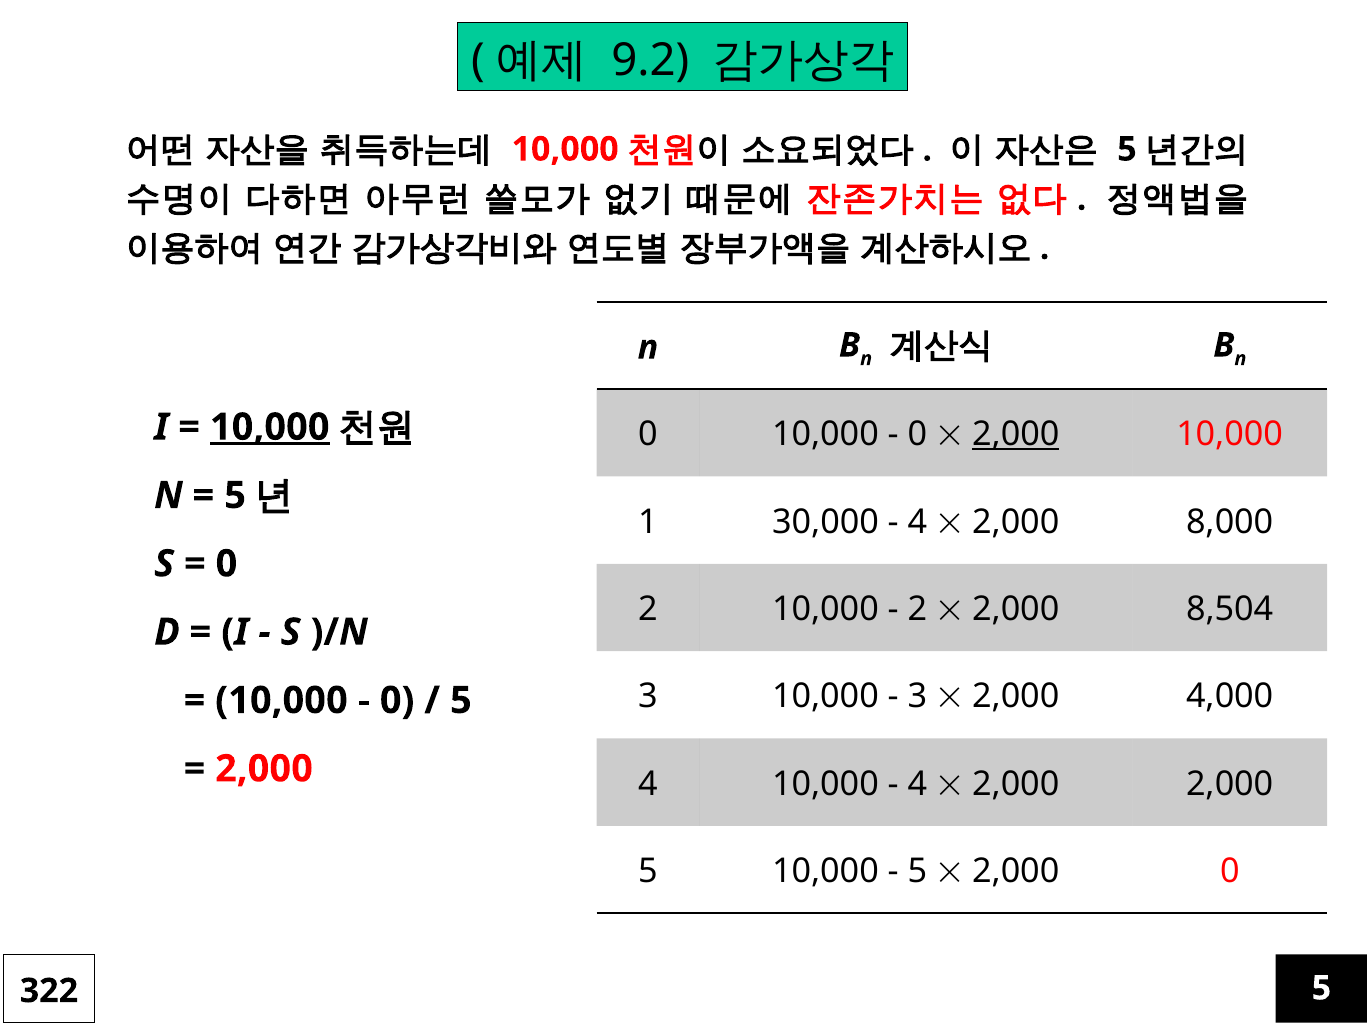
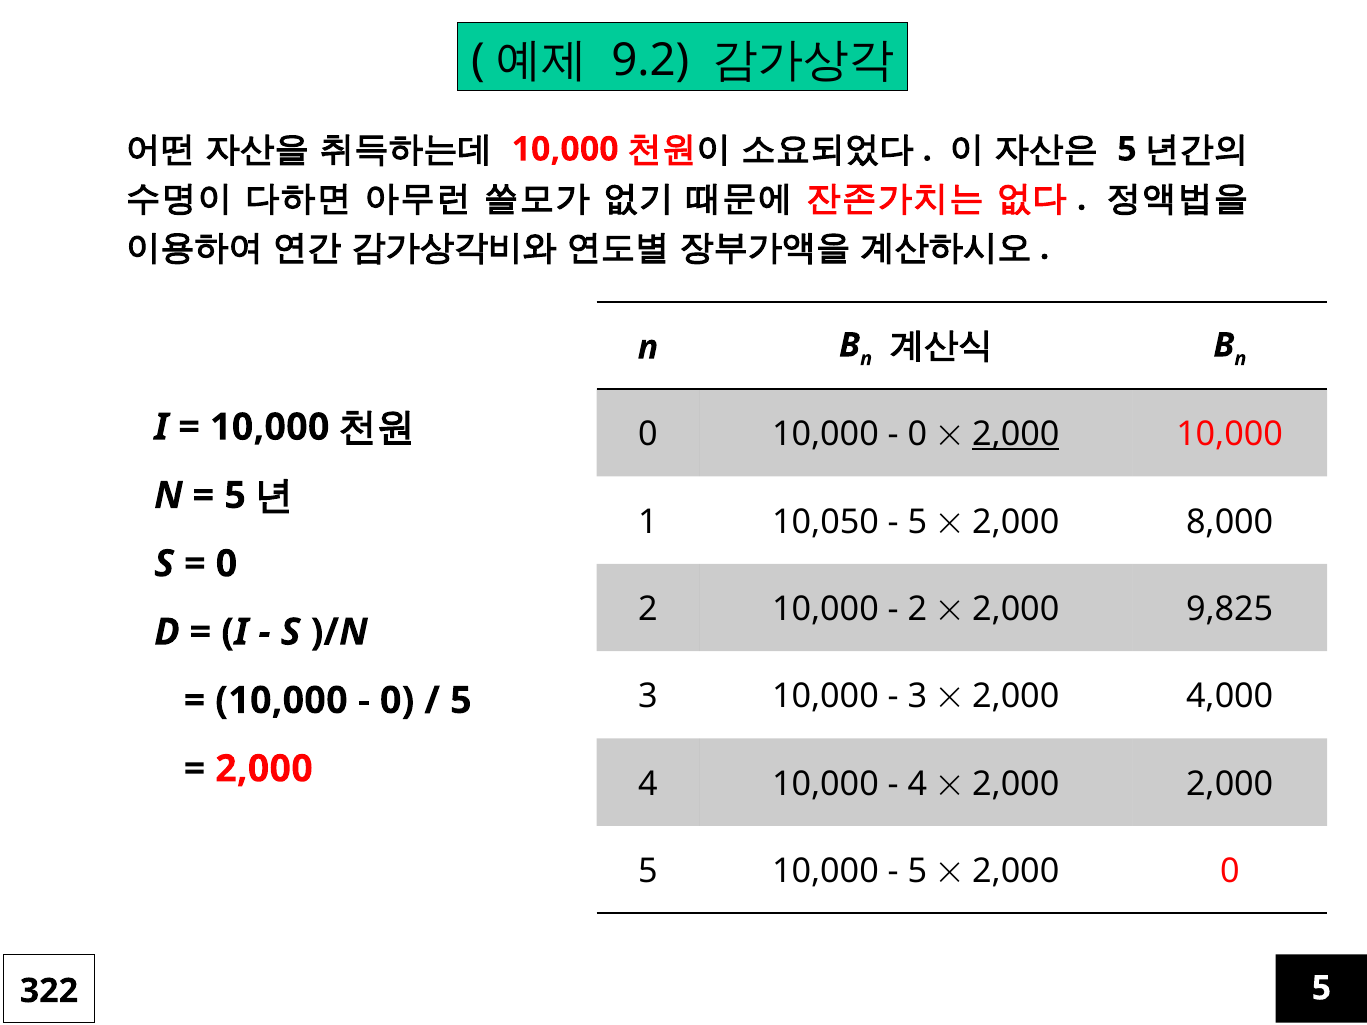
10,000 underline: present -> none (270, 427)
30,000: 30,000 -> 10,050 (825, 522)
4: 4 -> 5 (917, 522)
8,504: 8,504 -> 9,825 (1230, 609)
